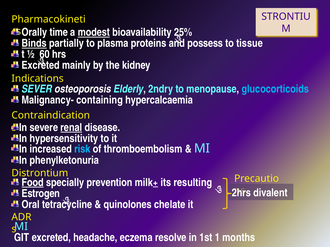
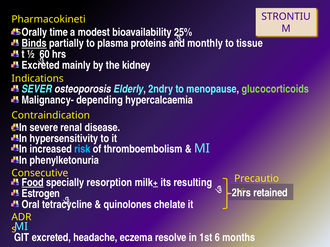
modest underline: present -> none (94, 32)
possess: possess -> monthly (205, 43)
glucocorticoids colour: light blue -> light green (275, 89)
containing: containing -> depending (100, 100)
renal underline: present -> none (71, 128)
Distrontium: Distrontium -> Consecutive (40, 173)
prevention: prevention -> resorption (109, 183)
divalent: divalent -> retained (271, 193)
1: 1 -> 6 (217, 238)
